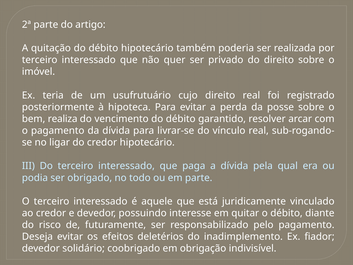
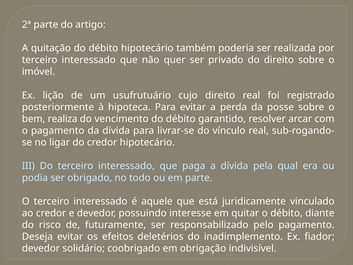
teria: teria -> lição (53, 95)
